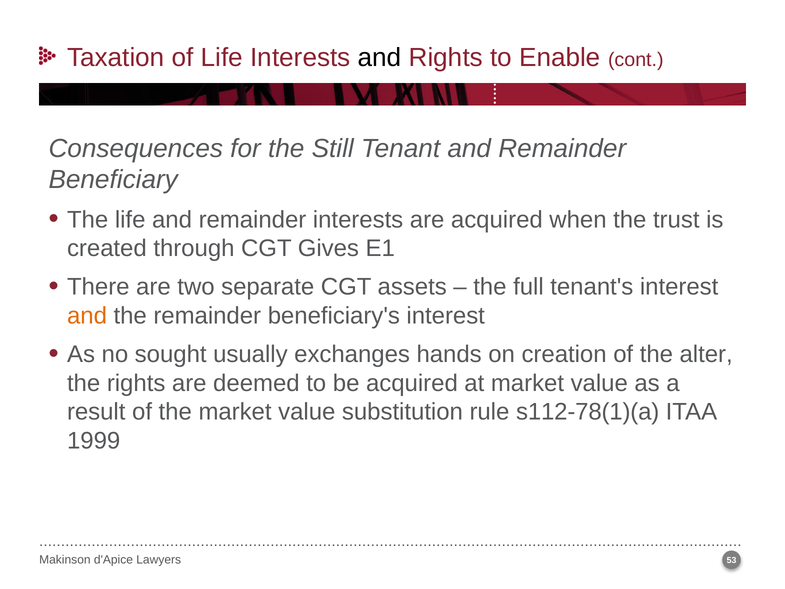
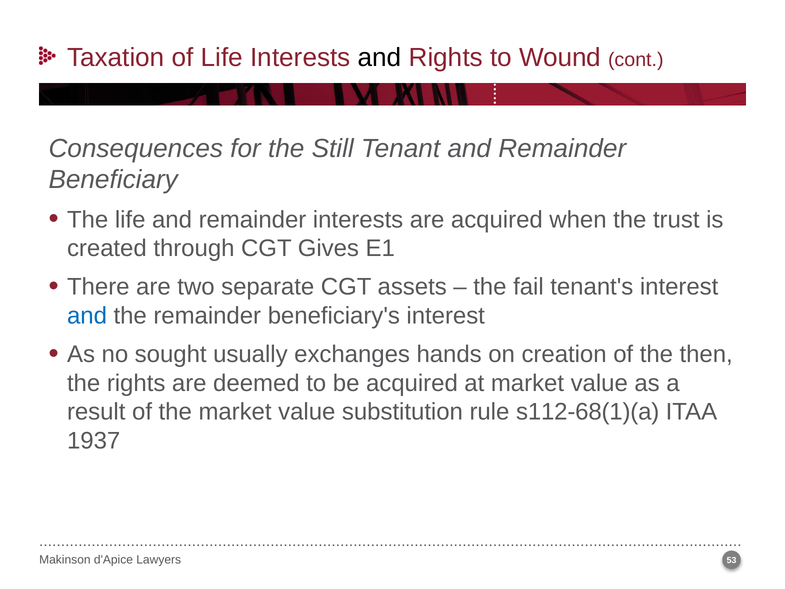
Enable: Enable -> Wound (560, 58)
full: full -> fail (528, 287)
and colour: orange -> blue (87, 316)
alter: alter -> then (706, 354)
s112-78(1)(a: s112-78(1)(a -> s112-68(1)(a (588, 412)
1999: 1999 -> 1937 (94, 441)
